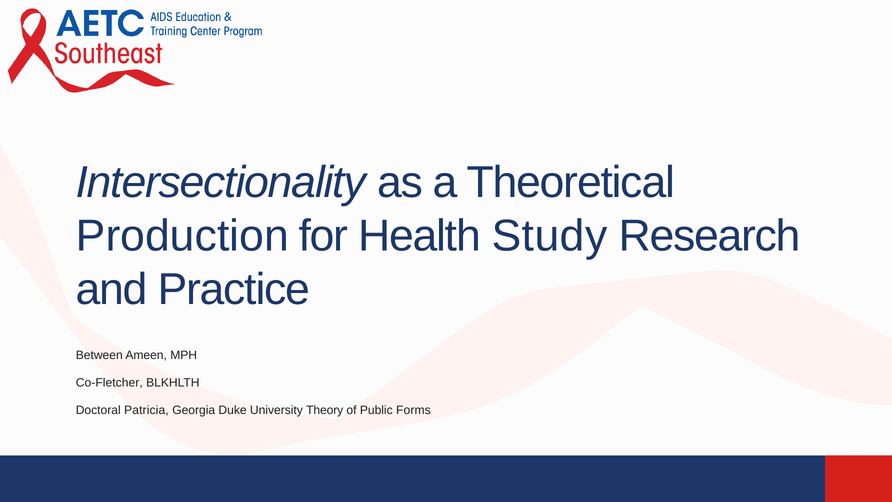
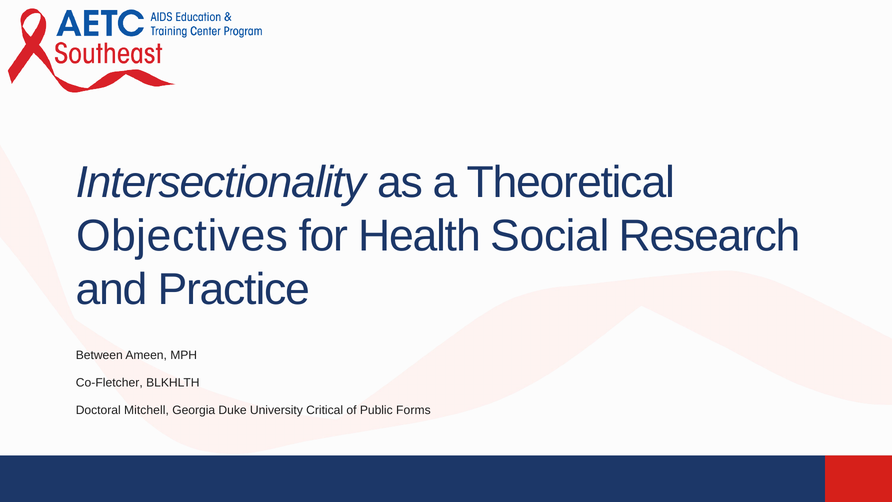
Production: Production -> Objectives (182, 236)
Study: Study -> Social (550, 236)
Patricia: Patricia -> Mitchell (146, 410)
Theory: Theory -> Critical (325, 410)
